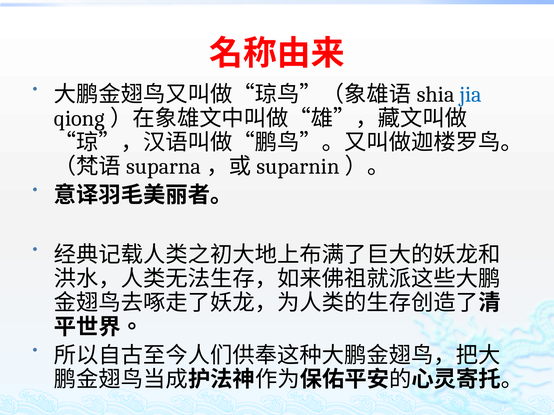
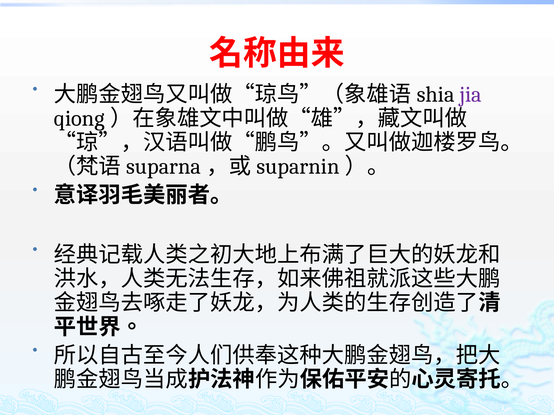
jia colour: blue -> purple (471, 95)
